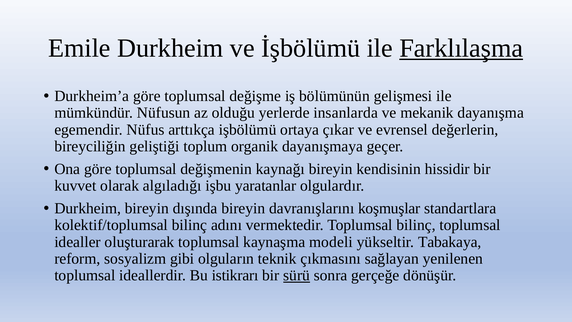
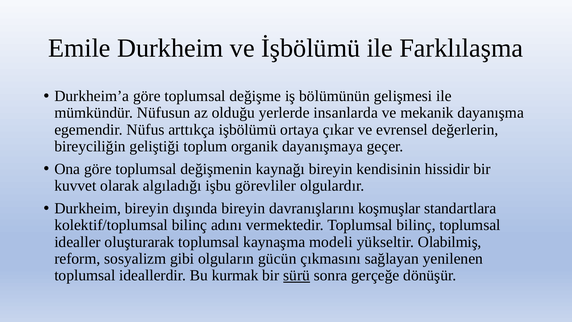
Farklılaşma underline: present -> none (461, 48)
yaratanlar: yaratanlar -> görevliler (266, 186)
Tabakaya: Tabakaya -> Olabilmiş (450, 242)
teknik: teknik -> gücün (277, 258)
istikrarı: istikrarı -> kurmak (235, 275)
